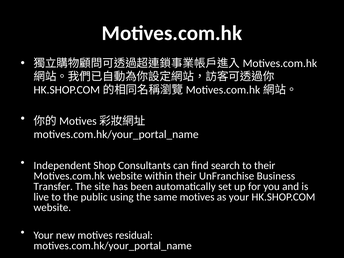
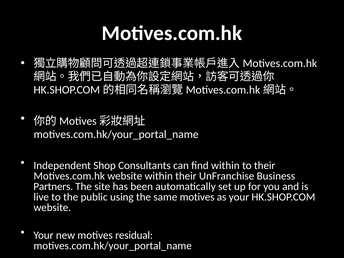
find search: search -> within (225, 165)
Transfer: Transfer -> Partners (53, 186)
